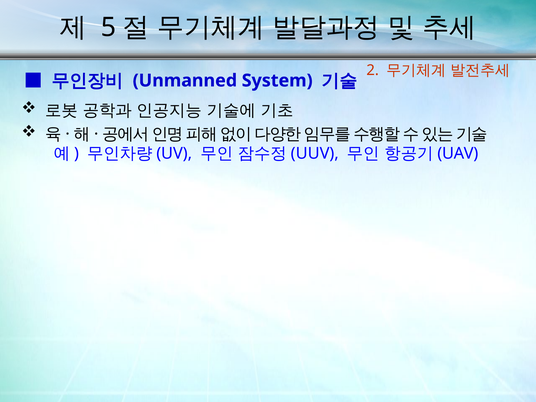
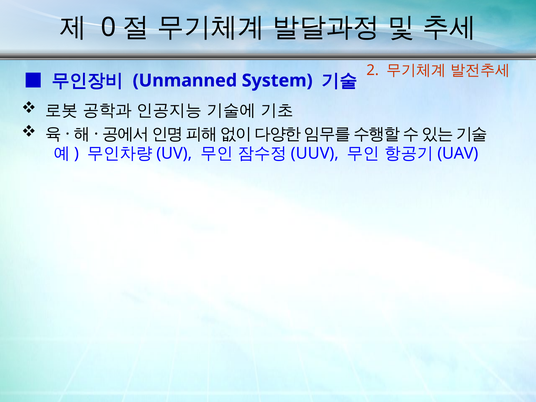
5: 5 -> 0 (109, 27)
